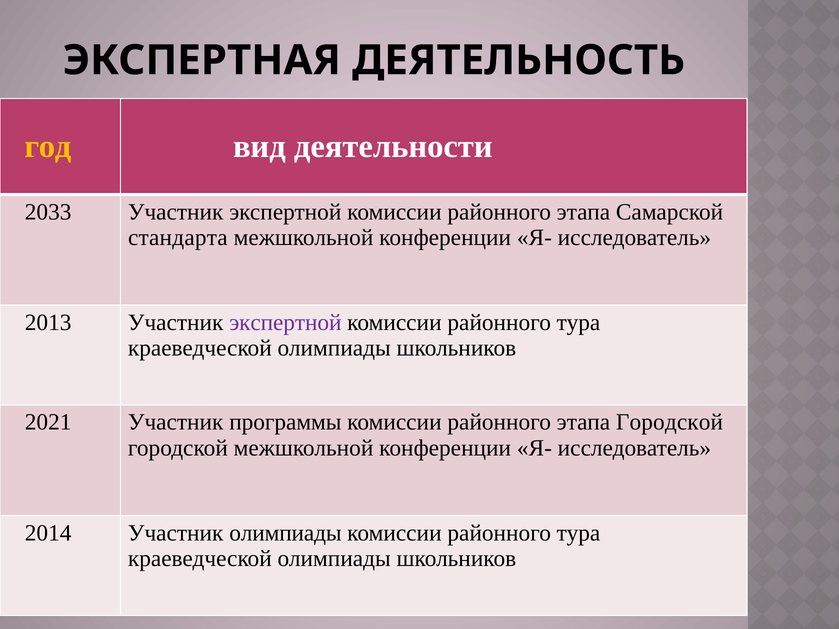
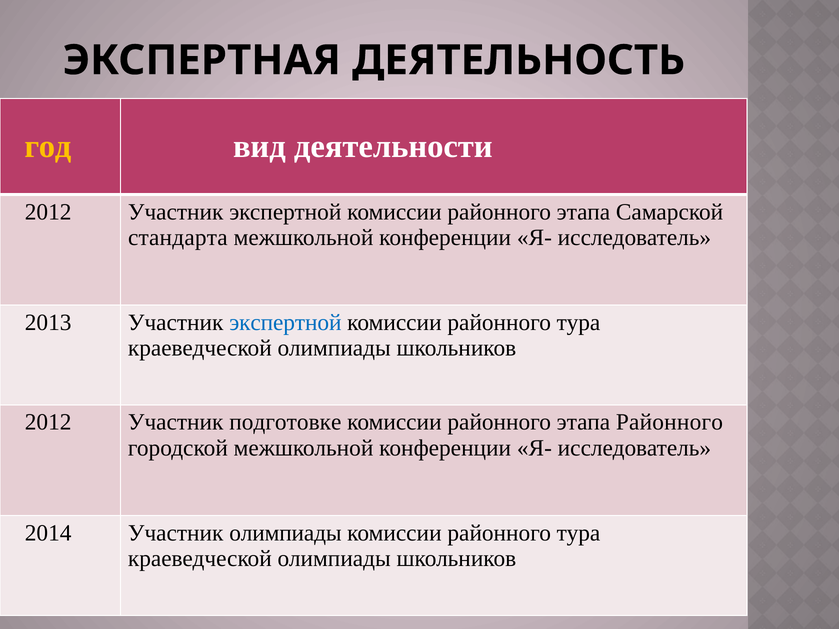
2033: 2033 -> 2012 (48, 212)
экспертной colour: purple -> blue (285, 323)
2021: 2021 -> 2012 (48, 422)
программы: программы -> подготовке (285, 422)
этапа Городской: Городской -> Районного (669, 422)
